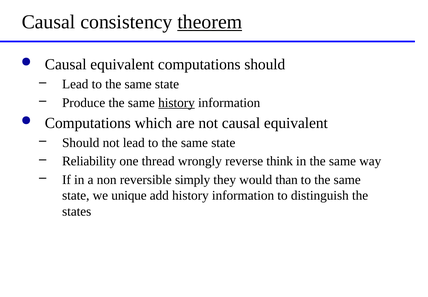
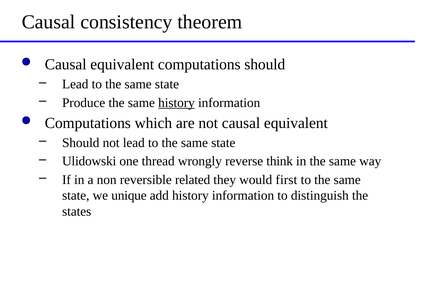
theorem underline: present -> none (210, 22)
Reliability: Reliability -> Ulidowski (89, 161)
simply: simply -> related (193, 179)
than: than -> first (286, 179)
